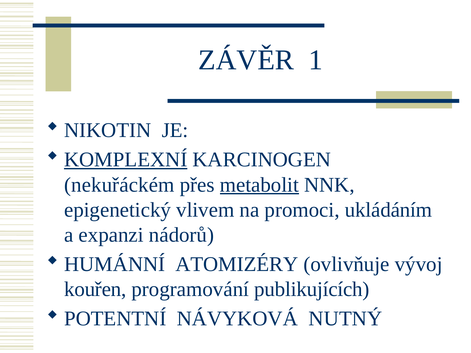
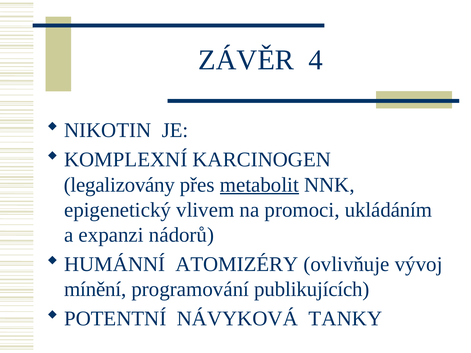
1: 1 -> 4 (316, 60)
KOMPLEXNÍ underline: present -> none (126, 160)
nekuřáckém: nekuřáckém -> legalizovány (119, 185)
kouřen: kouřen -> mínění (95, 290)
NUTNÝ: NUTNÝ -> TANKY (345, 319)
